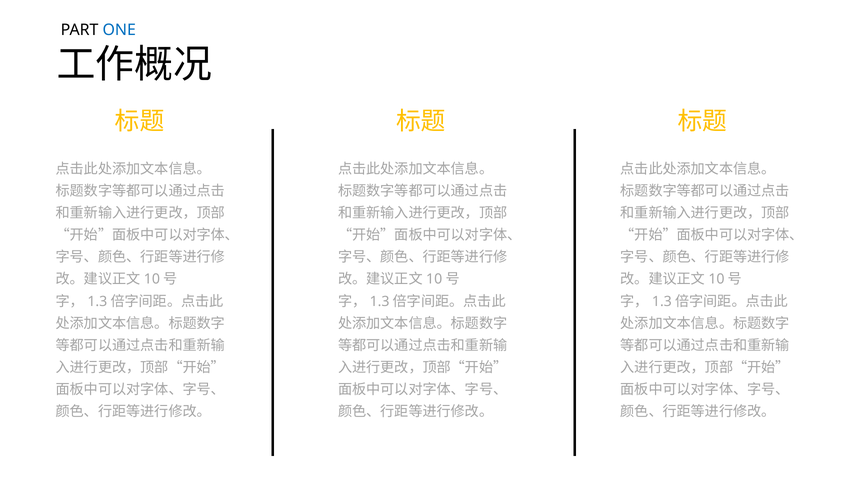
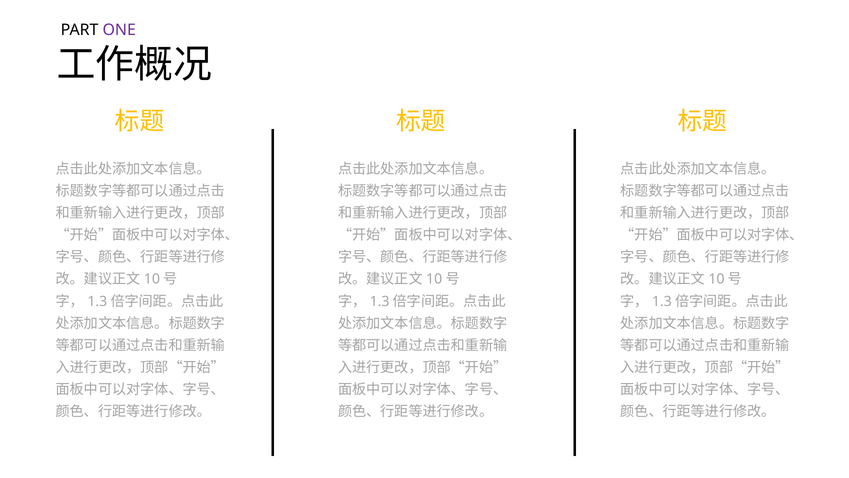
ONE colour: blue -> purple (119, 30)
